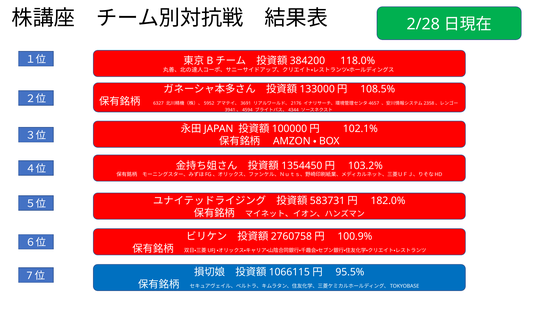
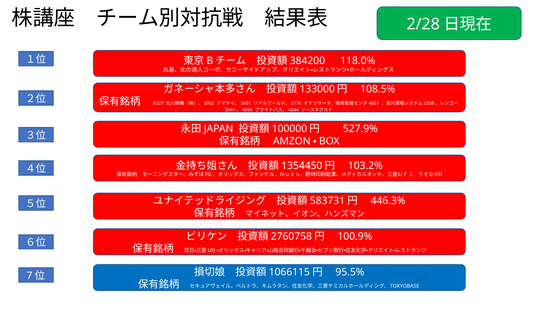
102.1%: 102.1% -> 527.9% (360, 129)
182.0%: 182.0% -> 446.3% (388, 201)
